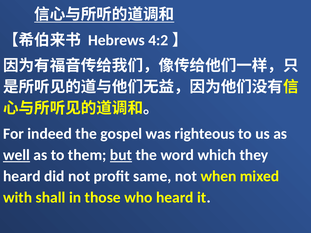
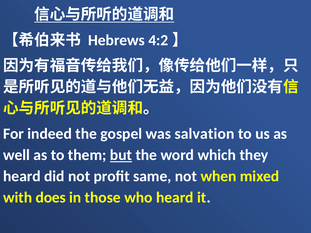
righteous: righteous -> salvation (204, 134)
well underline: present -> none (17, 155)
shall: shall -> does (51, 198)
